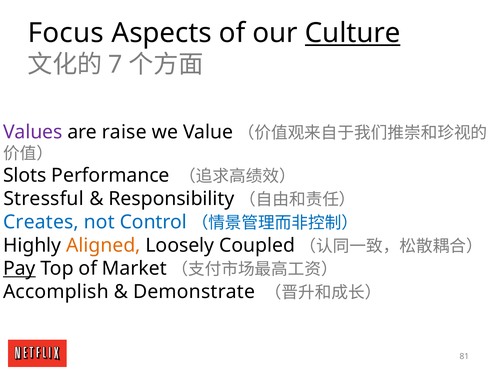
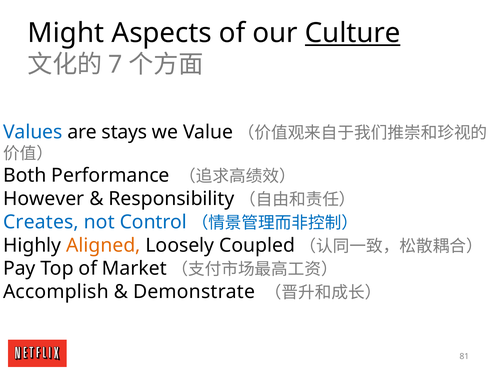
Focus: Focus -> Might (66, 33)
Values colour: purple -> blue (33, 132)
raise: raise -> stays (124, 132)
Slots: Slots -> Both (25, 176)
Stressful: Stressful -> However (44, 199)
Pay underline: present -> none (19, 269)
